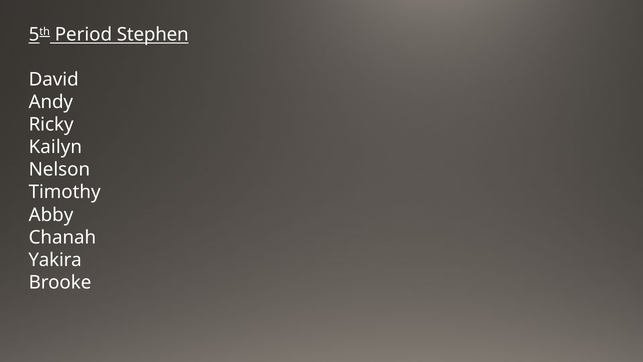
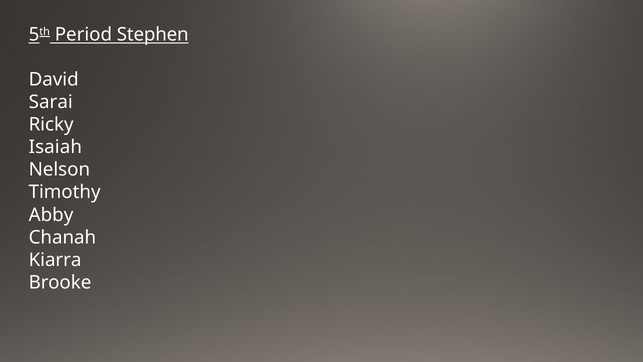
Andy: Andy -> Sarai (51, 102)
Kailyn: Kailyn -> Isaiah (55, 147)
Yakira: Yakira -> Kiarra (55, 260)
